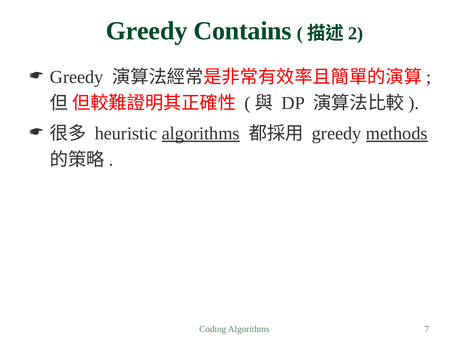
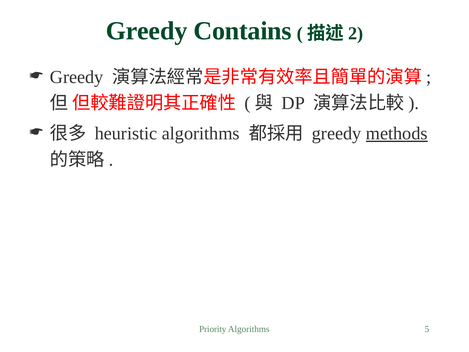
algorithms underline: present -> none (201, 133)
Coding: Coding -> Priority (213, 329)
7: 7 -> 5 (427, 329)
